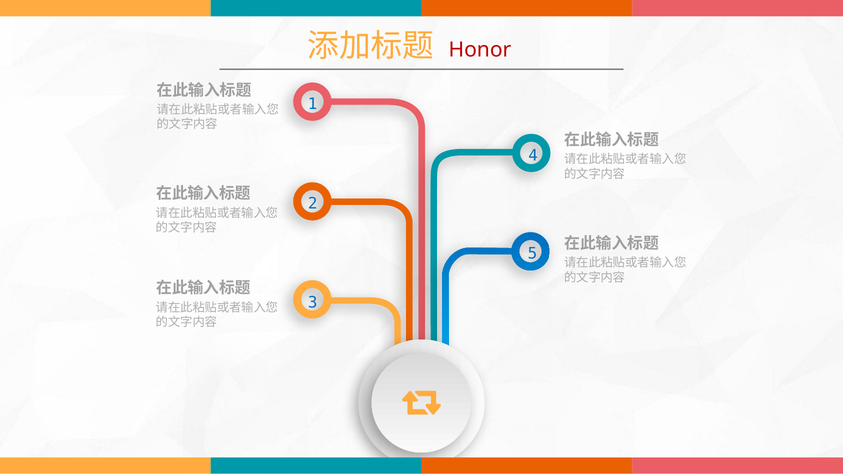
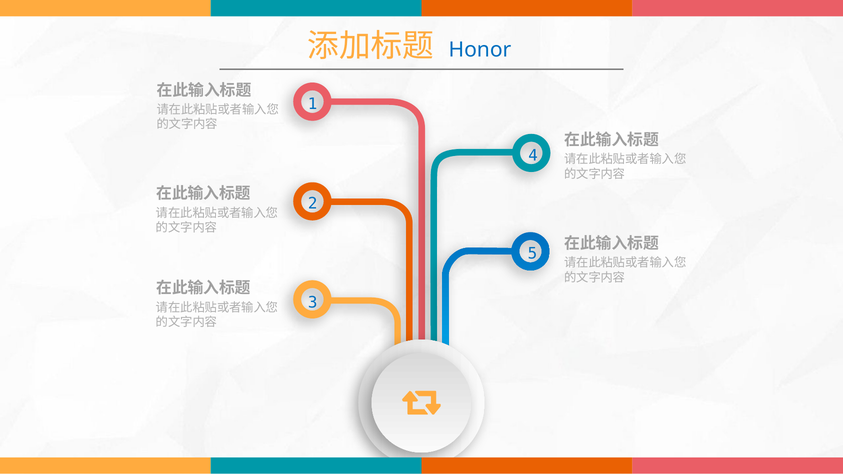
Honor colour: red -> blue (480, 50)
